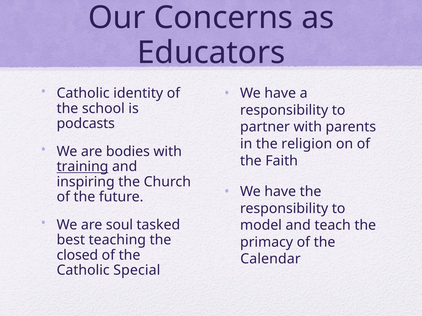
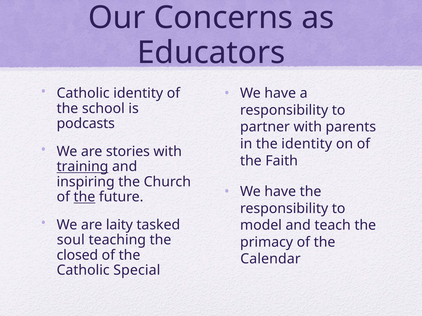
the religion: religion -> identity (307, 144)
bodies: bodies -> stories (128, 152)
the underline: none -> present (84, 197)
soul: soul -> laity (119, 225)
best: best -> soul (71, 240)
